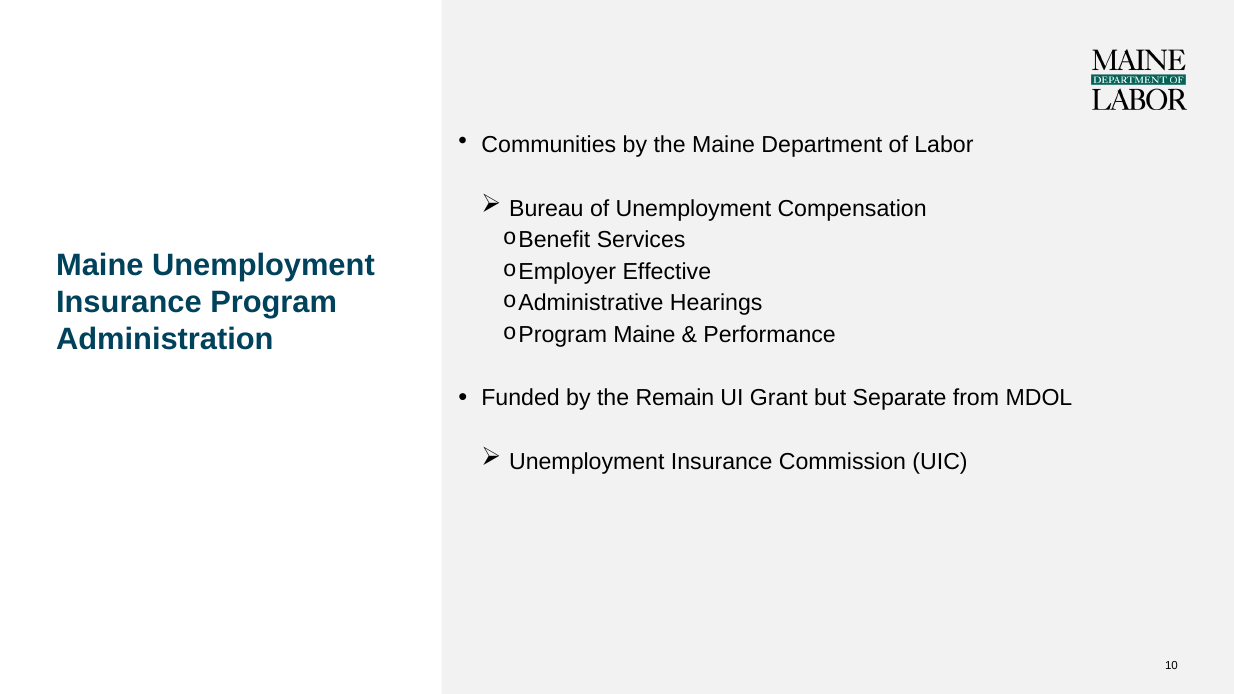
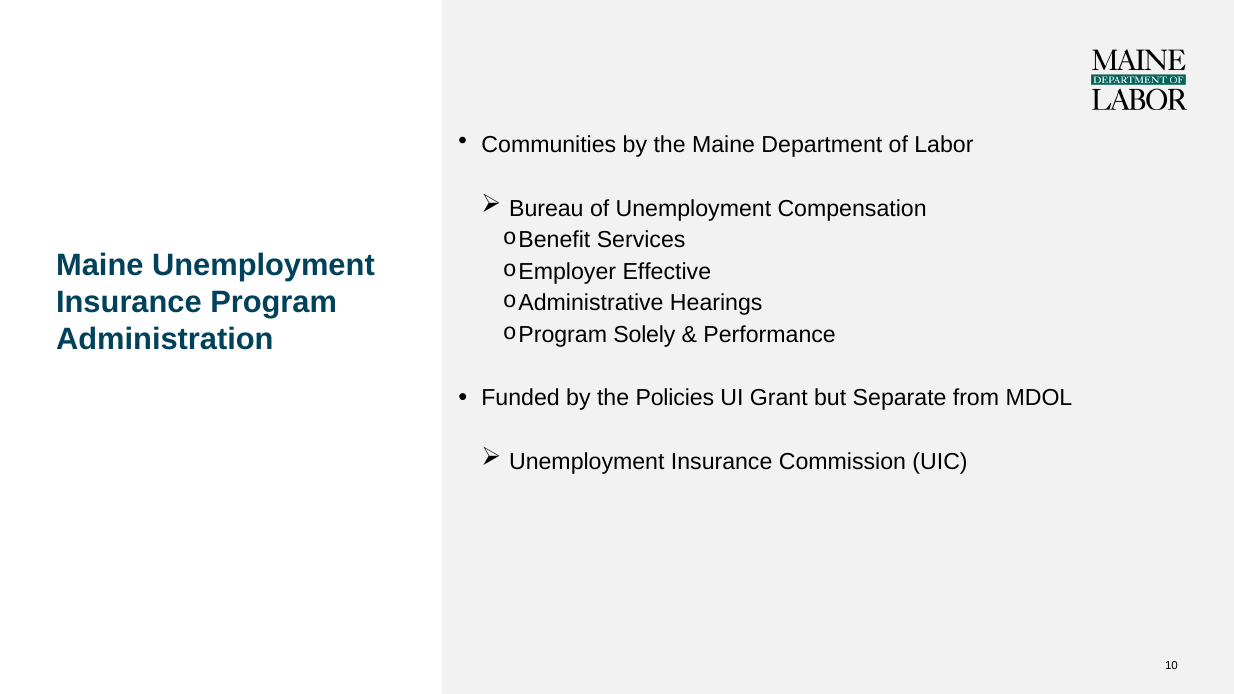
Maine: Maine -> Solely (644, 335)
Remain: Remain -> Policies (675, 398)
